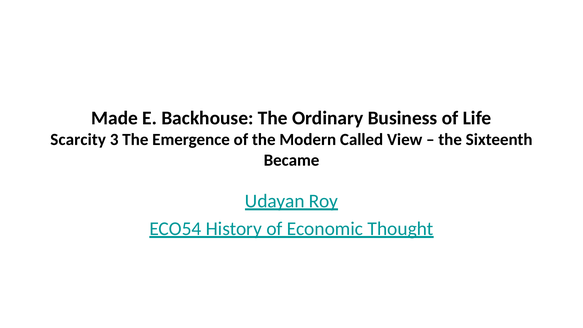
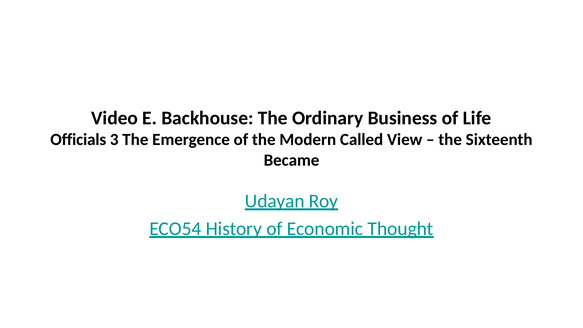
Made: Made -> Video (115, 118)
Scarcity: Scarcity -> Officials (78, 140)
